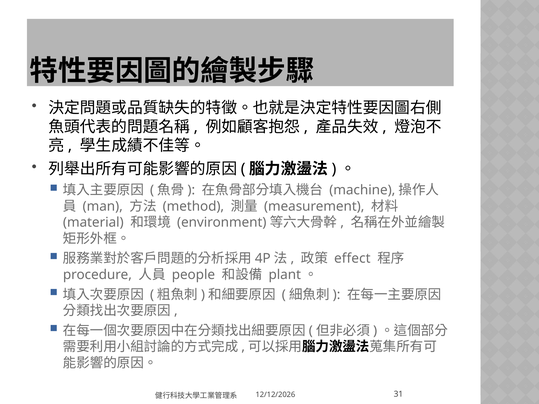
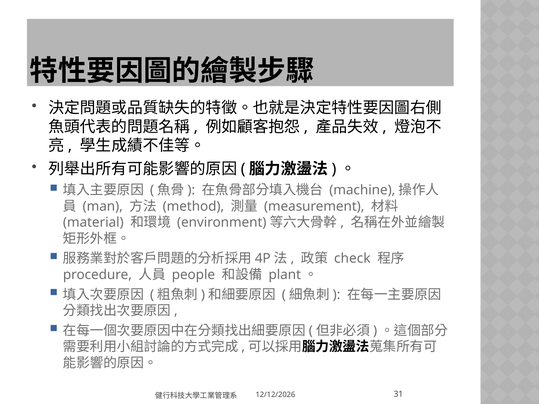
effect: effect -> check (352, 259)
